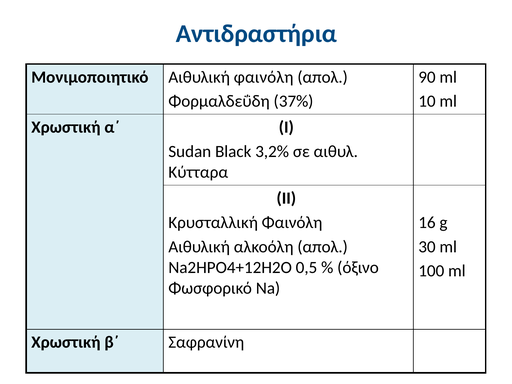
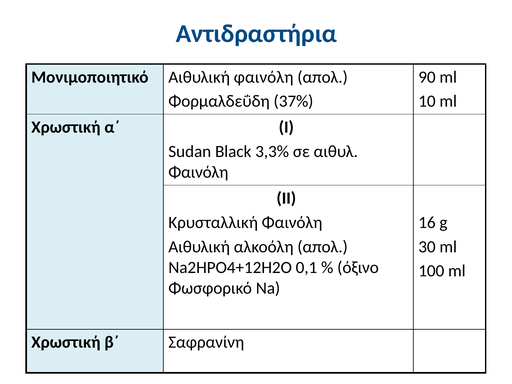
3,2%: 3,2% -> 3,3% (272, 152)
Κύτταρα: Κύτταρα -> Φαινόλη (198, 172)
0,5: 0,5 -> 0,1 (307, 268)
